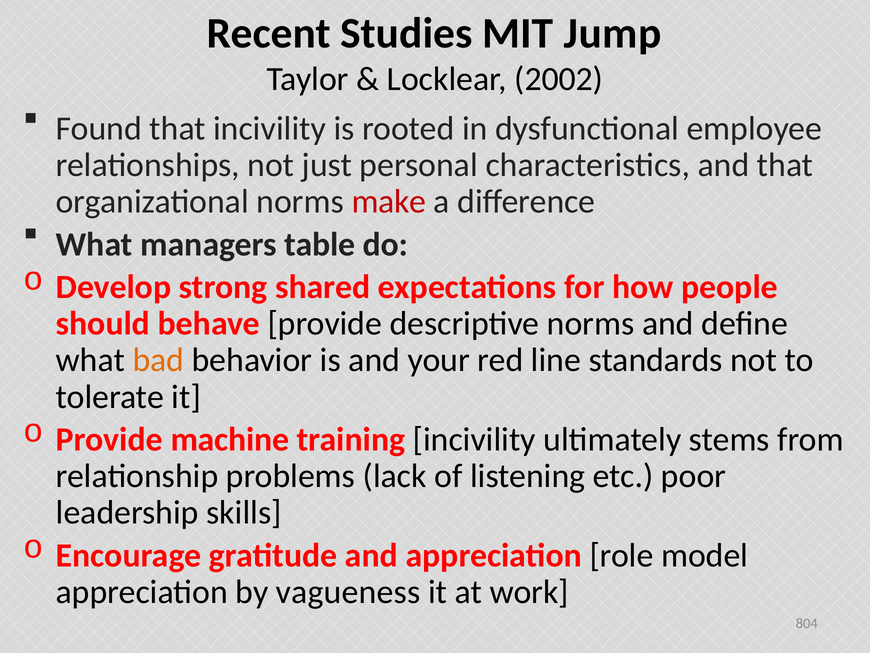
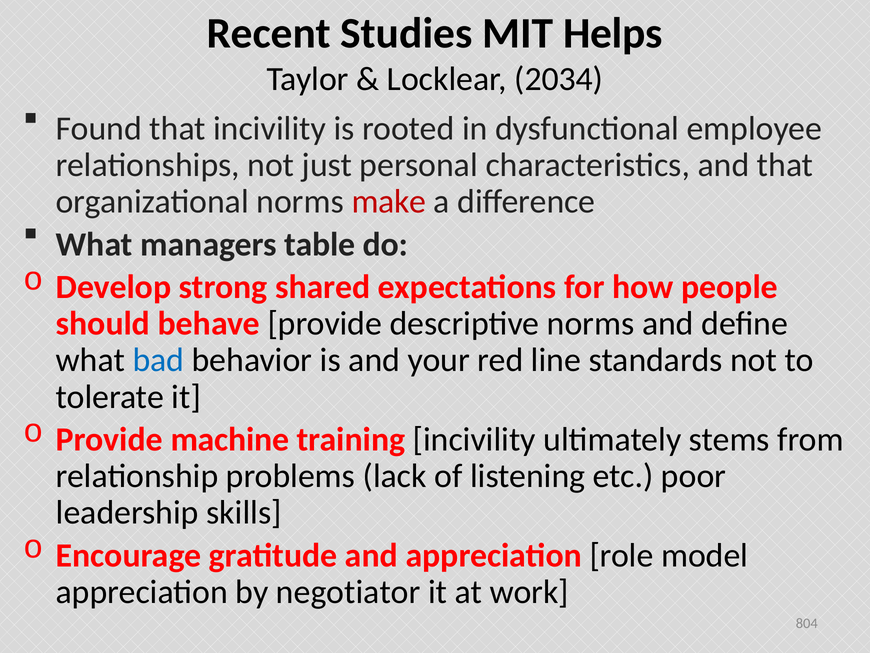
Jump: Jump -> Helps (613, 33)
2002: 2002 -> 2034 (559, 79)
bad colour: orange -> blue (158, 360)
vagueness: vagueness -> negotiator (348, 591)
